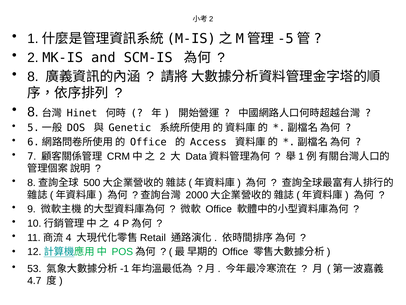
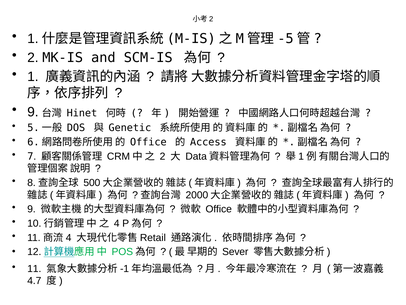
8: 8 -> 1 (33, 77)
8: 8 -> 9 (33, 112)
Office: Office -> Sever (235, 252)
53: 53 -> 11 (34, 268)
